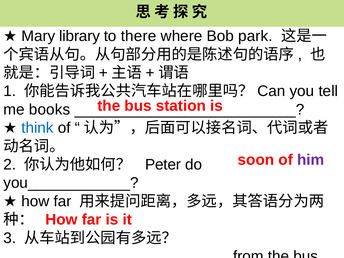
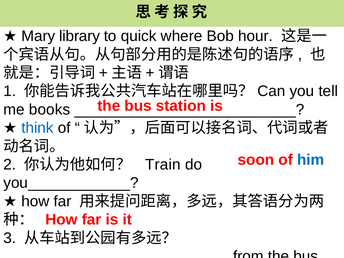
there: there -> quick (139, 36)
Bob park: park -> hour (256, 36)
him colour: purple -> blue (311, 160)
Peter: Peter -> Train (163, 165)
